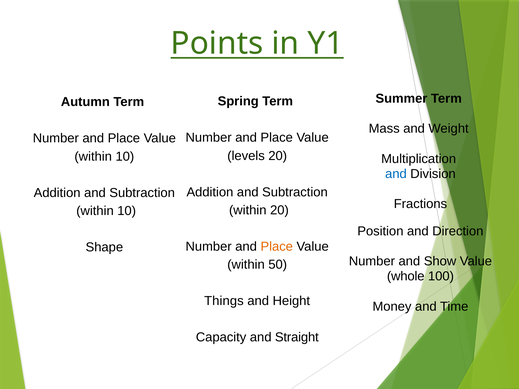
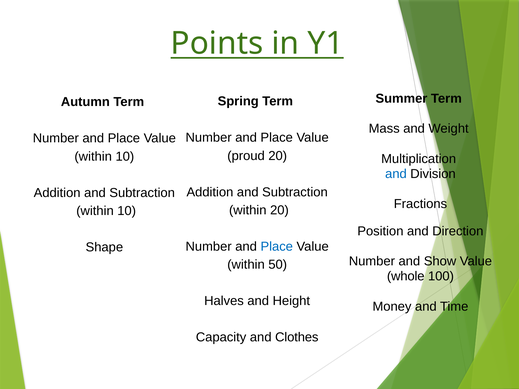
levels: levels -> proud (246, 156)
Place colour: orange -> blue (277, 247)
Things: Things -> Halves (224, 301)
Straight: Straight -> Clothes (297, 338)
